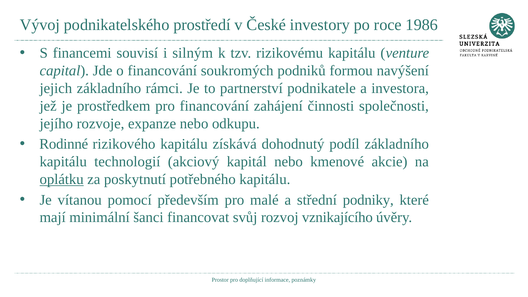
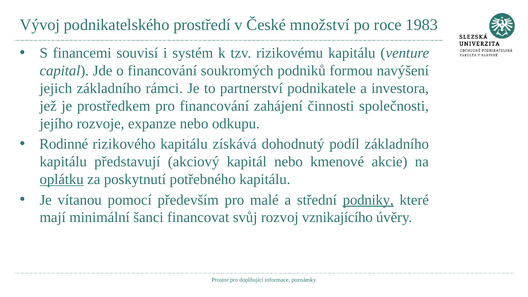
investory: investory -> množství (320, 25)
1986: 1986 -> 1983 (422, 25)
silným: silným -> systém (193, 53)
technologií: technologií -> představují (127, 162)
podniky underline: none -> present (368, 200)
